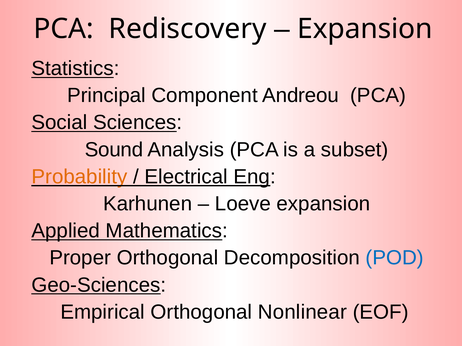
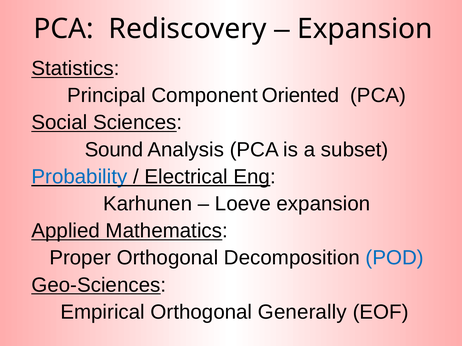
Andreou: Andreou -> Oriented (301, 96)
Probability colour: orange -> blue (79, 177)
Nonlinear: Nonlinear -> Generally (302, 312)
